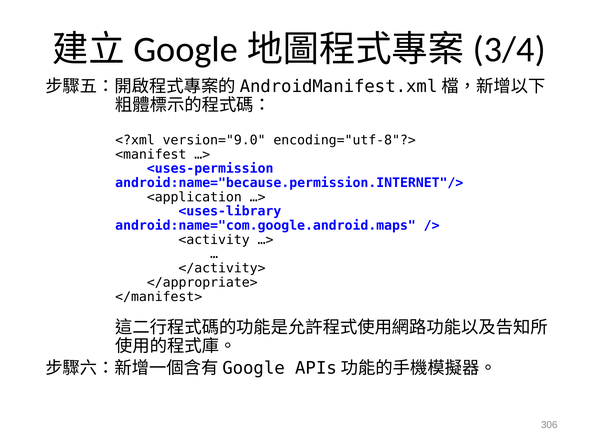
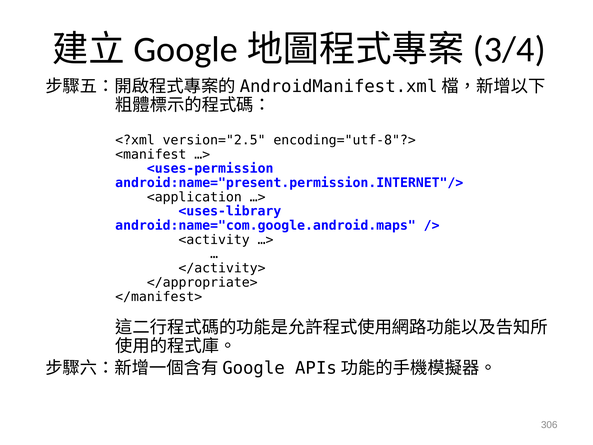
version="9.0: version="9.0 -> version="2.5 (214, 140)
android:name="because.permission.INTERNET"/>: android:name="because.permission.INTERNET"/> -> android:name="present.permission.INTERNET"/> (289, 183)
